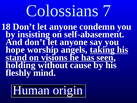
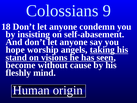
7: 7 -> 9 (107, 11)
holding: holding -> become (21, 65)
